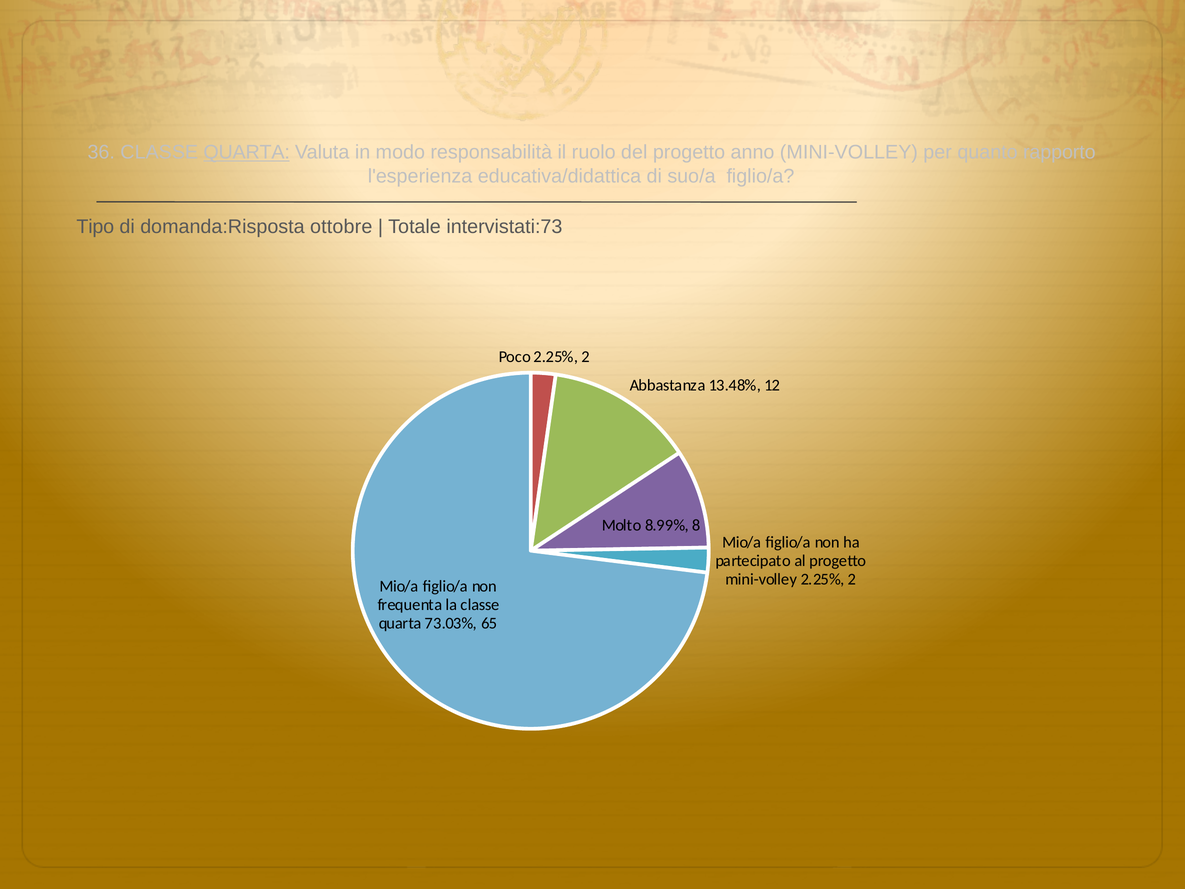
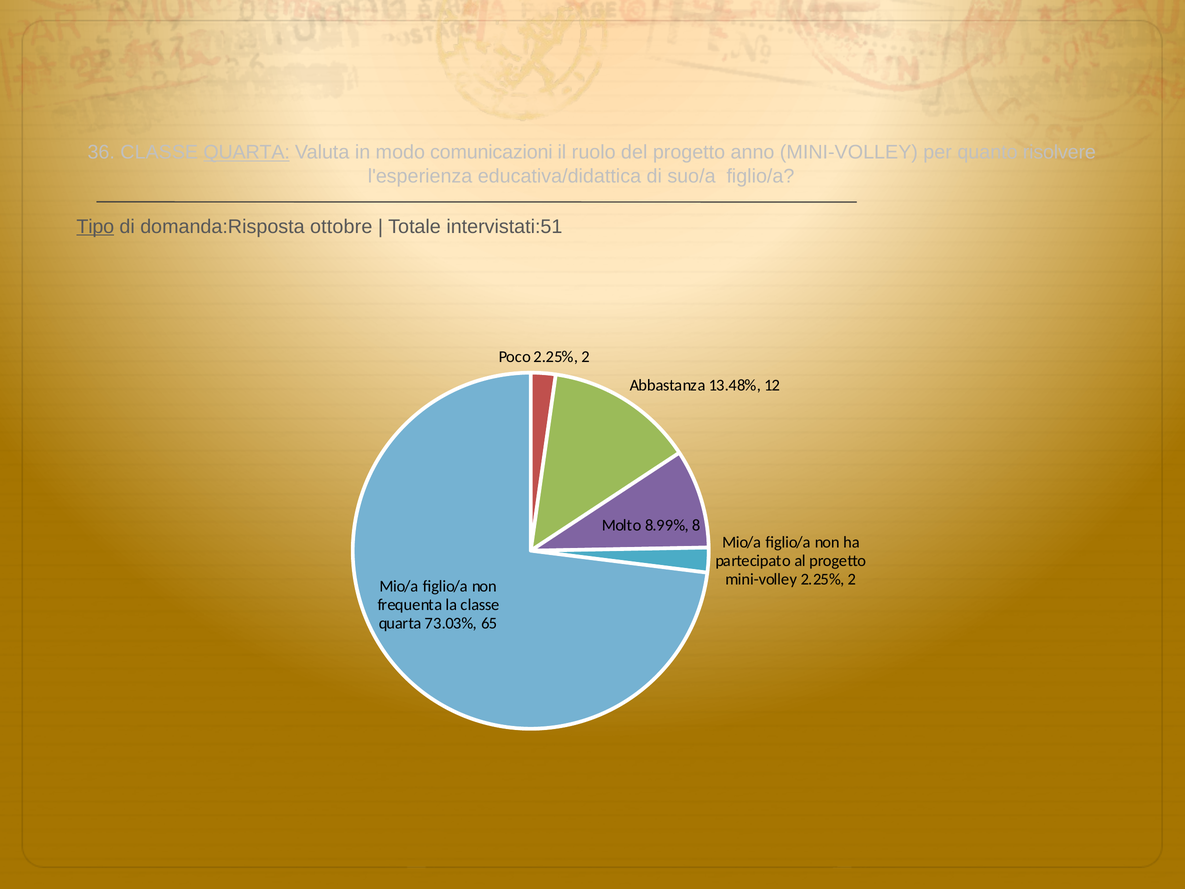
responsabilità: responsabilità -> comunicazioni (491, 152)
rapporto: rapporto -> risolvere (1059, 152)
Tipo underline: none -> present (95, 227)
intervistati:73: intervistati:73 -> intervistati:51 (504, 227)
